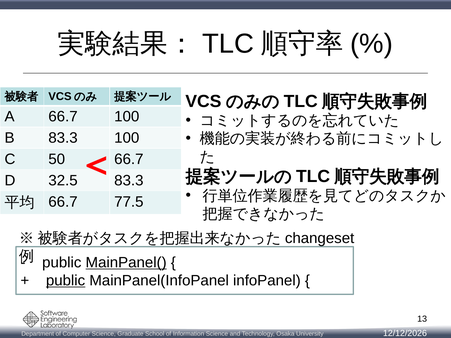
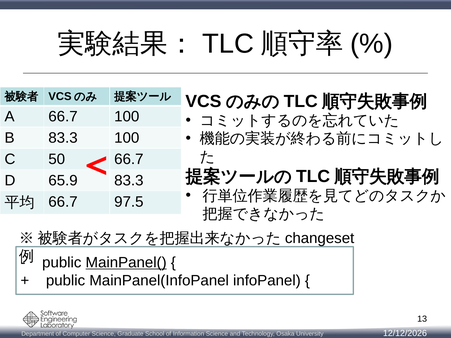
32.5: 32.5 -> 65.9 (63, 181)
77.5: 77.5 -> 97.5 (129, 202)
public underline: present -> none (66, 281)
